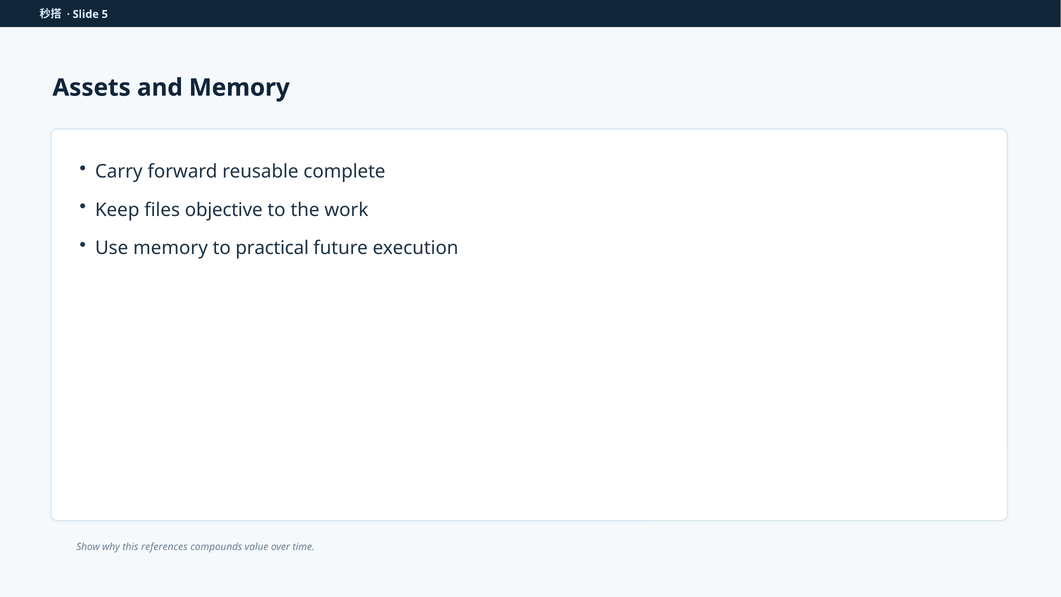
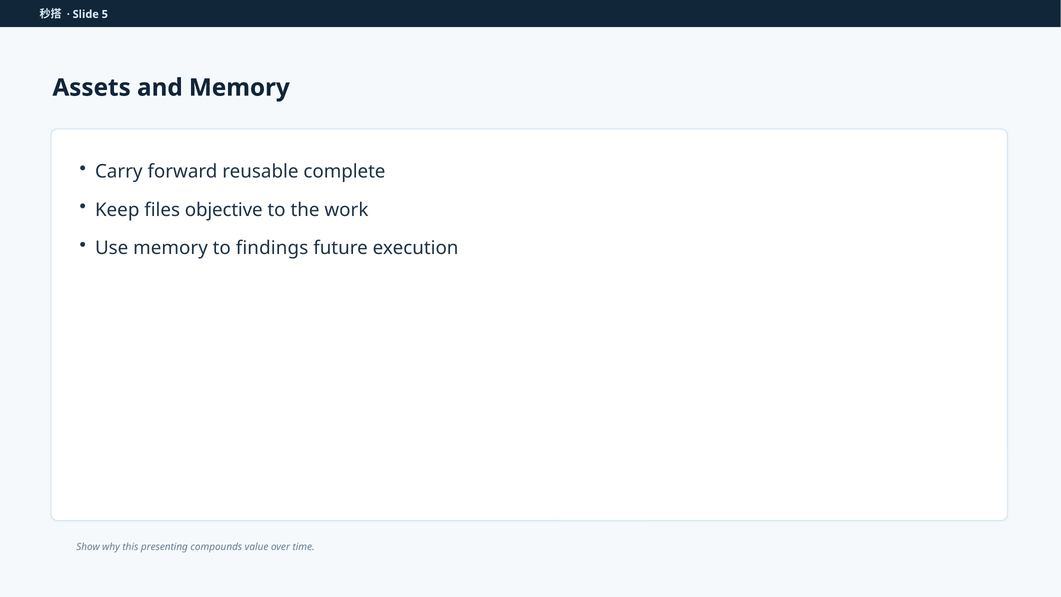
practical: practical -> findings (272, 248)
references: references -> presenting (164, 547)
